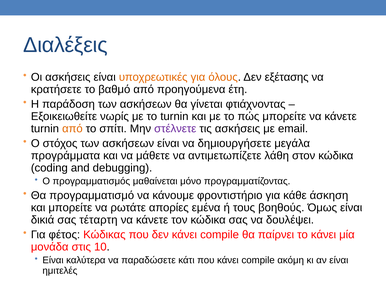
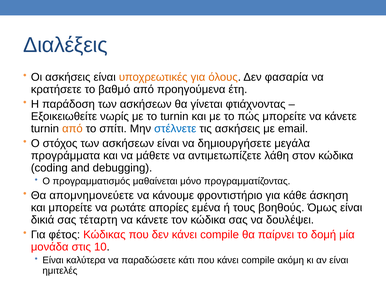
εξέτασης: εξέτασης -> φασαρία (287, 77)
στέλνετε colour: purple -> blue (175, 128)
προγραμματισμό: προγραμματισμό -> απομνημονεύετε (92, 195)
το κάνει: κάνει -> δομή (324, 234)
